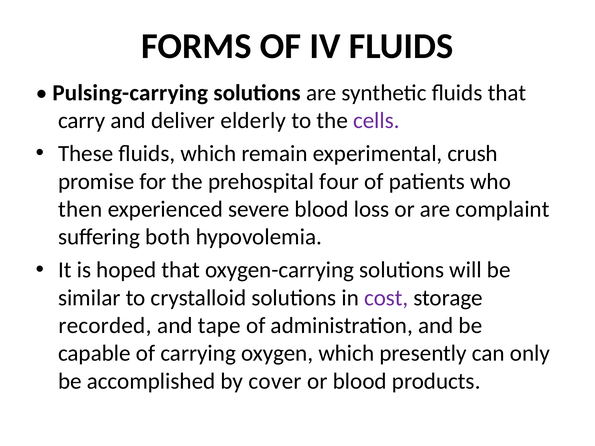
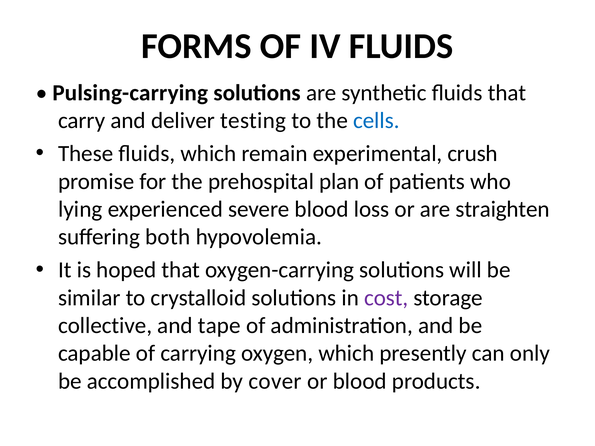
elderly: elderly -> testing (253, 121)
cells colour: purple -> blue (376, 121)
four: four -> plan (339, 181)
then: then -> lying (80, 209)
complaint: complaint -> straighten (503, 209)
recorded: recorded -> collective (105, 326)
